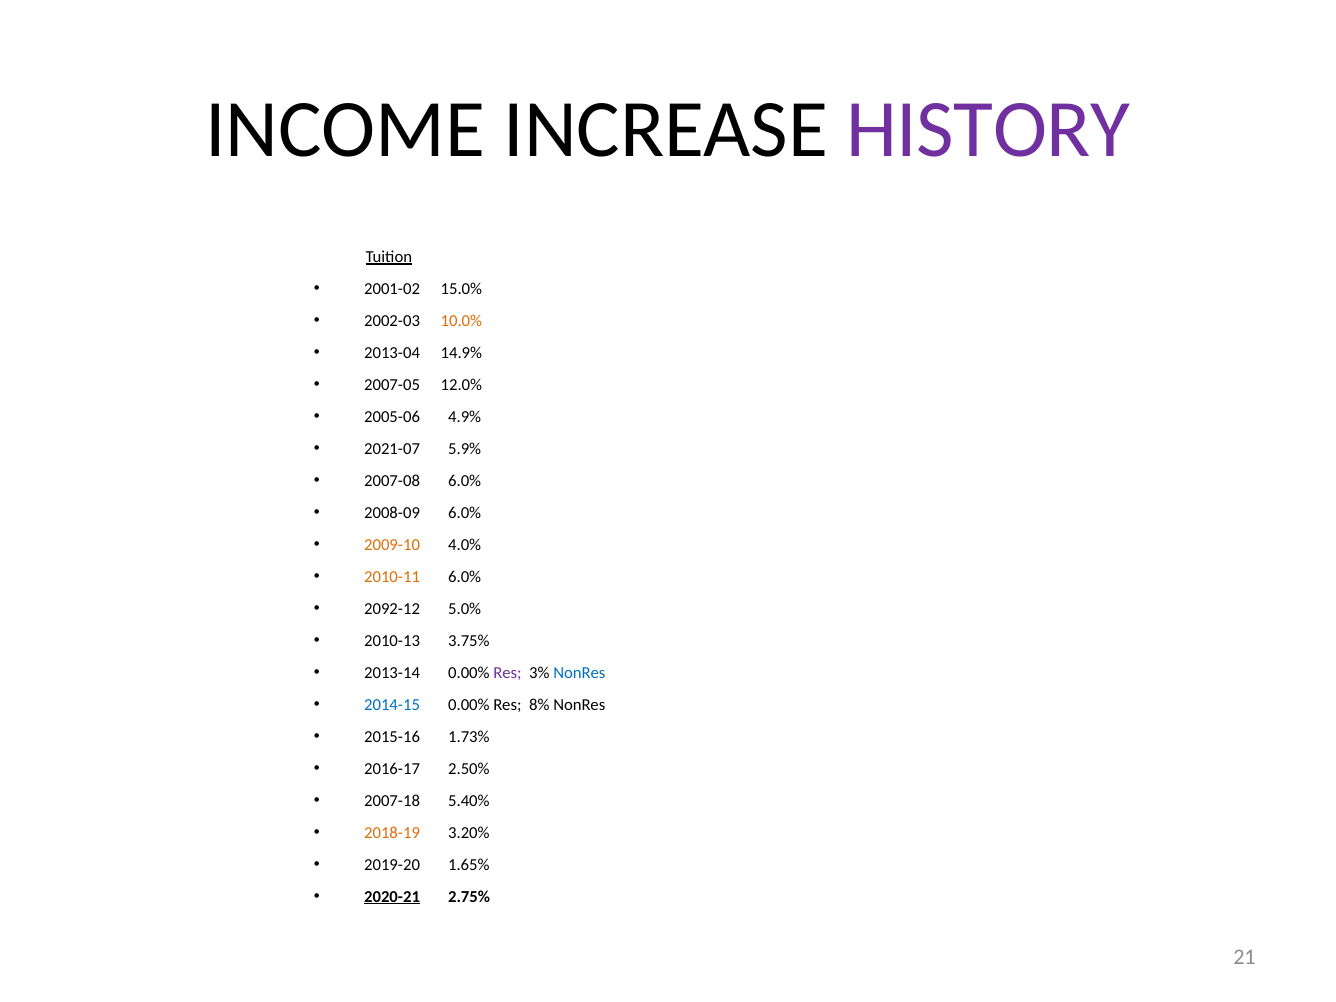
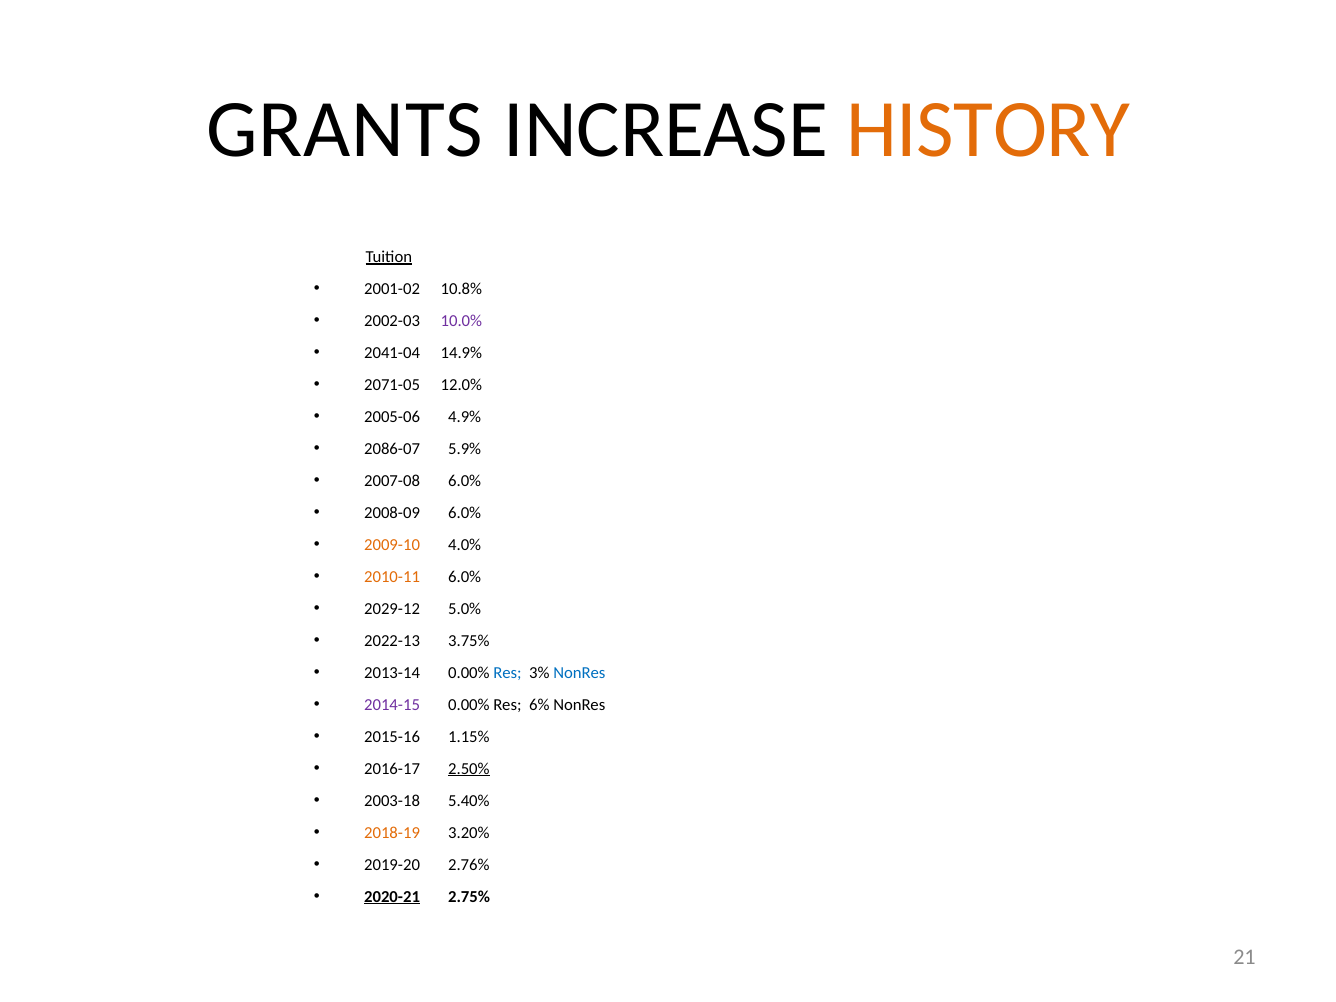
INCOME: INCOME -> GRANTS (345, 129)
HISTORY colour: purple -> orange (988, 129)
15.0%: 15.0% -> 10.8% (461, 289)
10.0% colour: orange -> purple (461, 321)
2013-04: 2013-04 -> 2041-04 (392, 353)
2007-05: 2007-05 -> 2071-05 (392, 385)
2021-07: 2021-07 -> 2086-07 (392, 449)
2092-12: 2092-12 -> 2029-12 (392, 609)
2010-13: 2010-13 -> 2022-13 (392, 641)
Res colour: purple -> blue (508, 673)
2014-15 colour: blue -> purple (392, 705)
8%: 8% -> 6% (539, 705)
1.73%: 1.73% -> 1.15% (469, 737)
2.50% underline: none -> present (469, 769)
2007-18: 2007-18 -> 2003-18 (392, 801)
1.65%: 1.65% -> 2.76% (469, 865)
